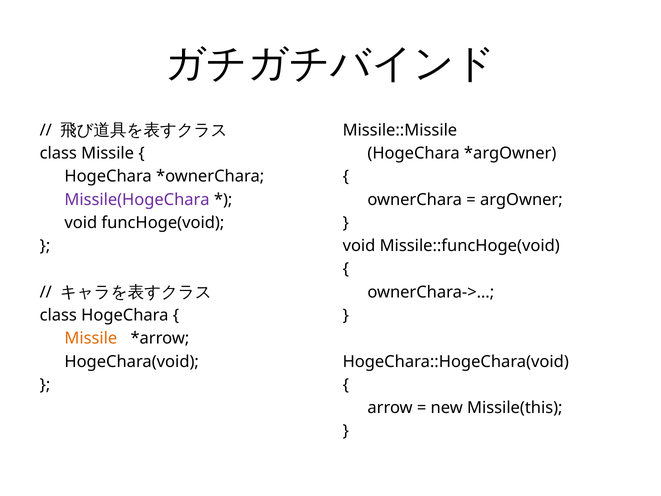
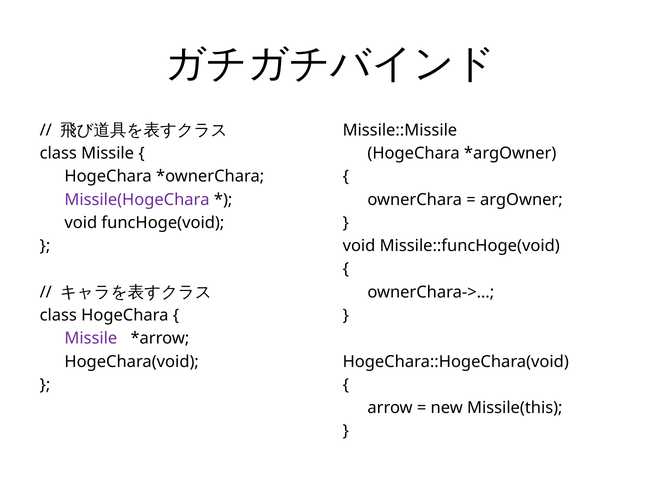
Missile colour: orange -> purple (91, 338)
